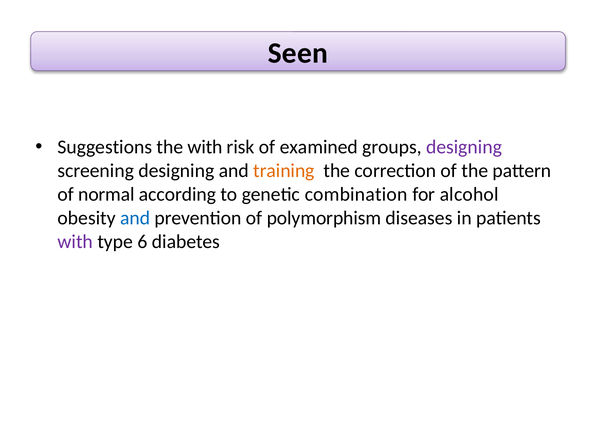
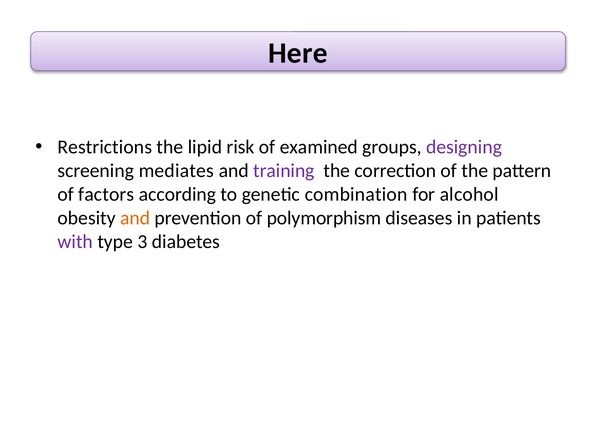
Seen: Seen -> Here (298, 53)
Suggestions: Suggestions -> Restrictions (105, 147)
the with: with -> lipid (205, 147)
screening designing: designing -> mediates (176, 171)
training colour: orange -> purple (284, 171)
normal: normal -> factors (106, 194)
and colour: blue -> orange (135, 218)
6: 6 -> 3 (142, 241)
